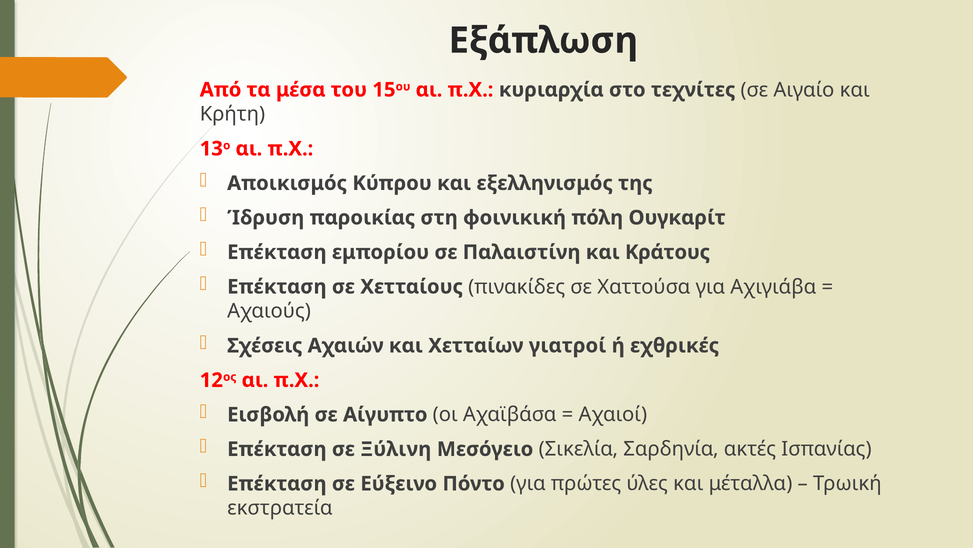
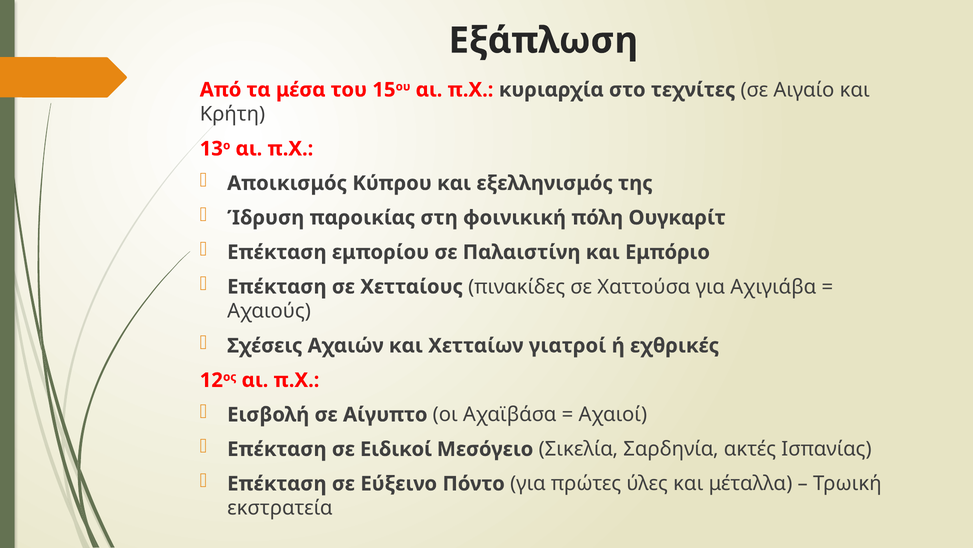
Κράτους: Κράτους -> Εμπόριο (668, 252)
Ξύλινη: Ξύλινη -> Ειδικοί (396, 449)
